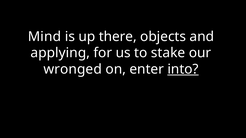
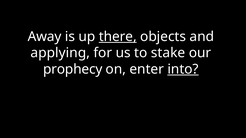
Mind: Mind -> Away (45, 37)
there underline: none -> present (118, 37)
wronged: wronged -> prophecy (73, 69)
